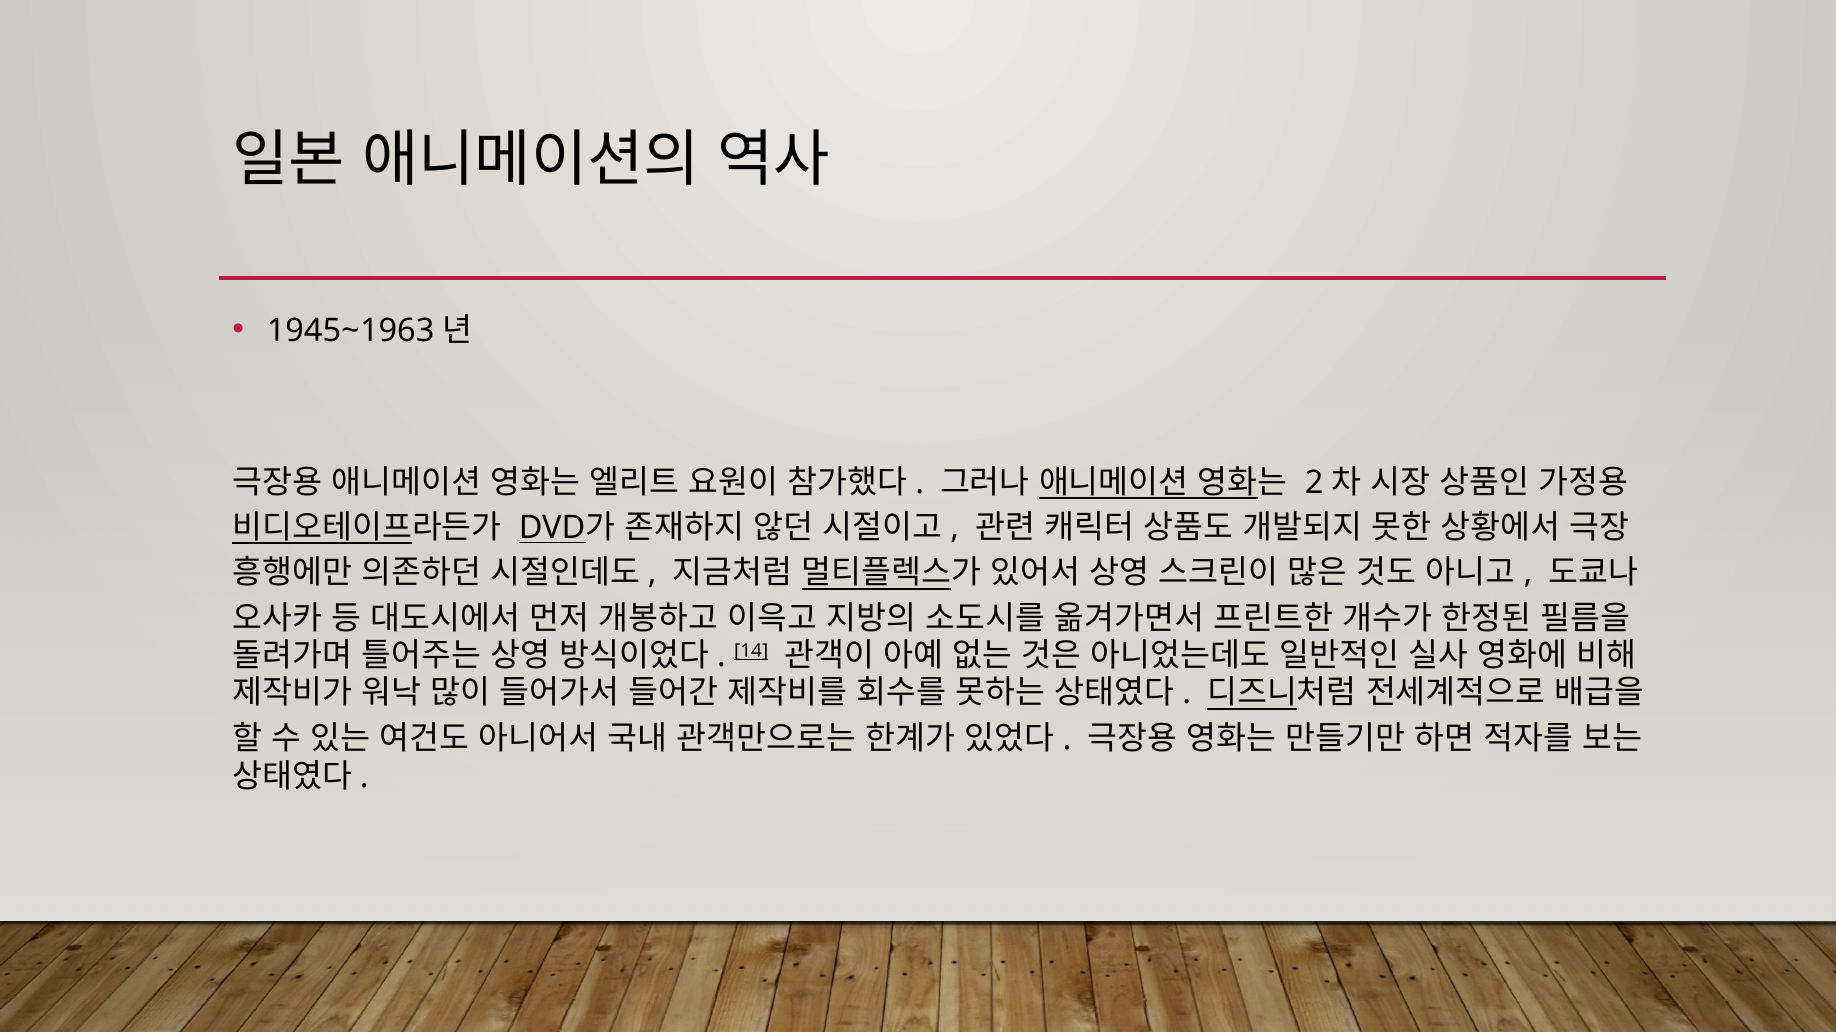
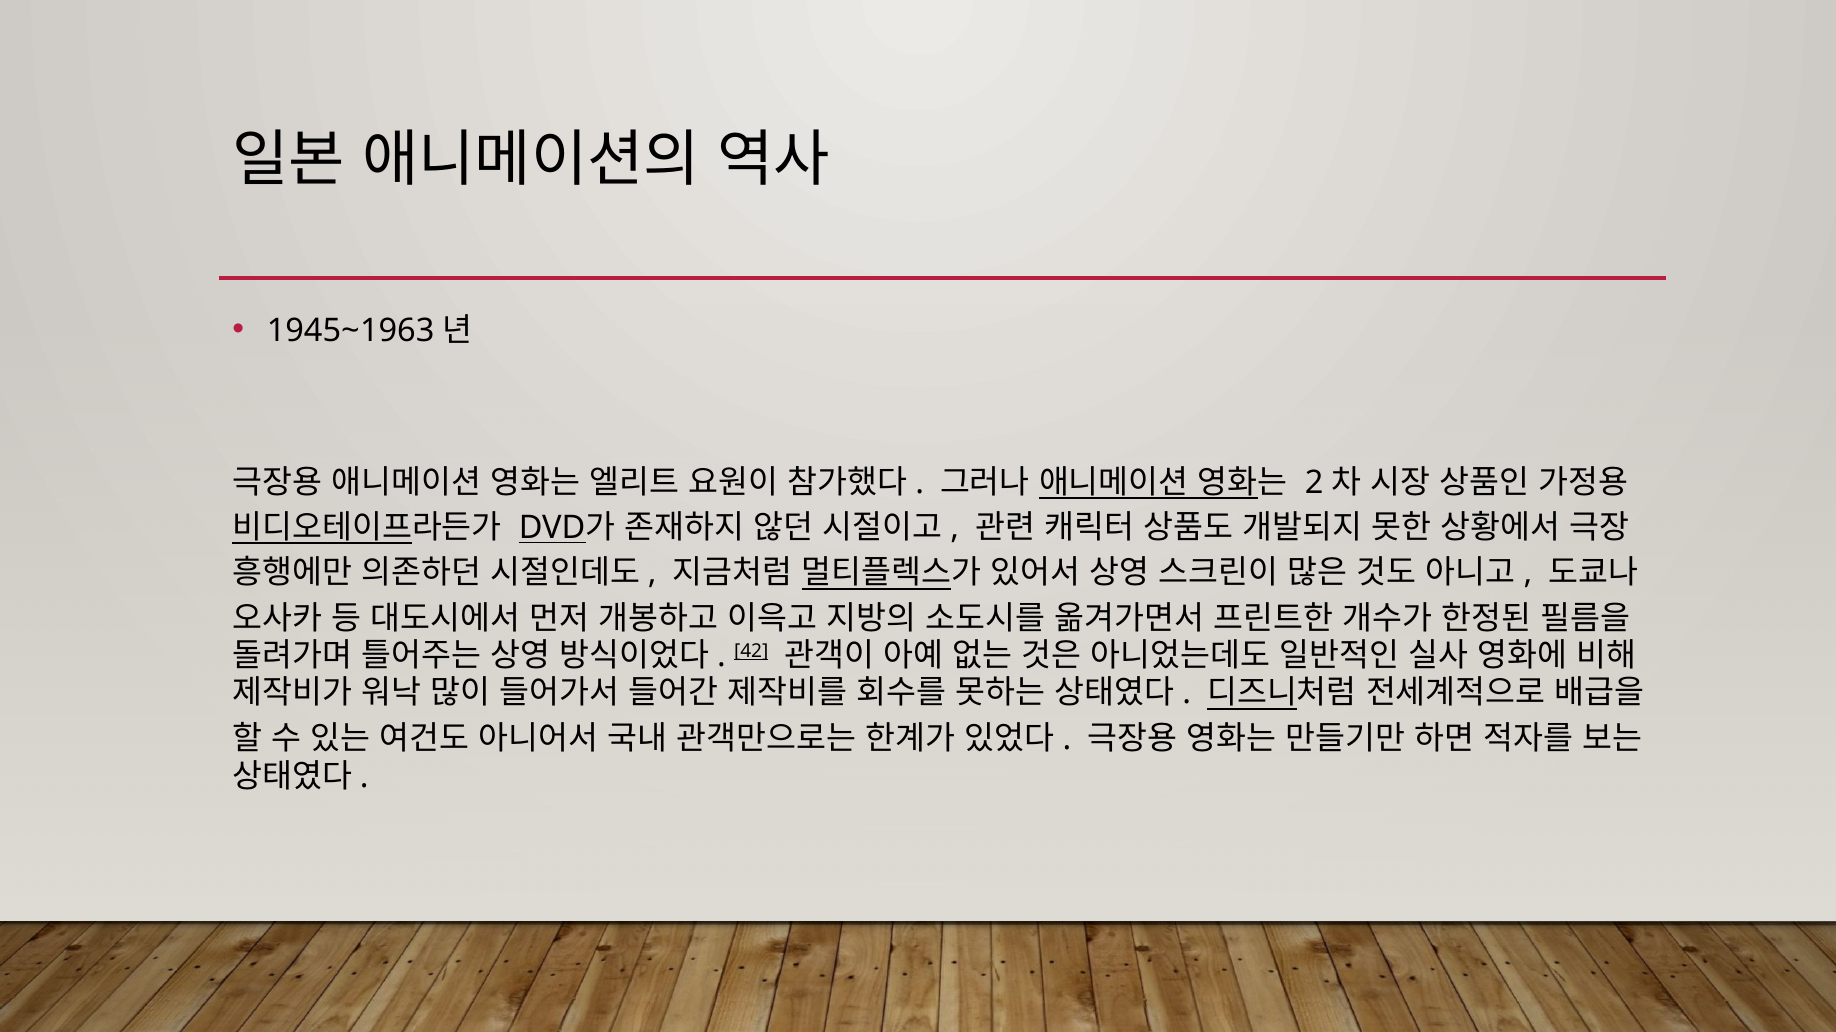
14: 14 -> 42 (751, 651)
